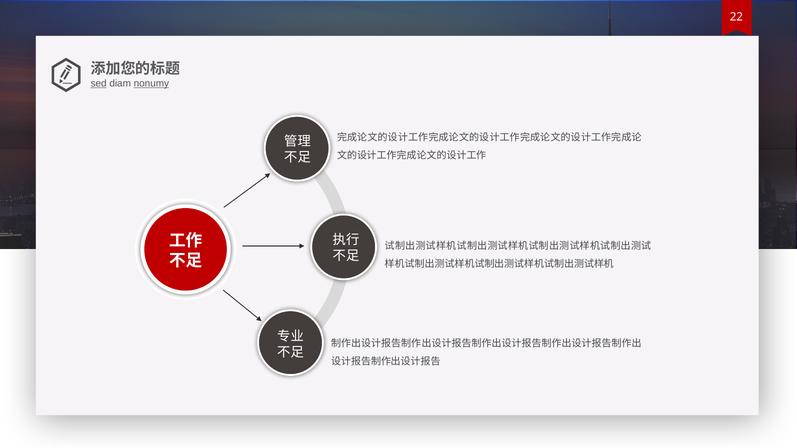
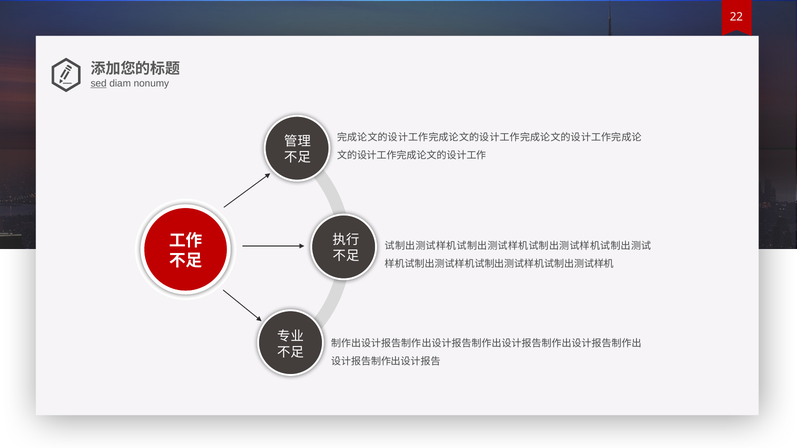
nonumy underline: present -> none (151, 84)
